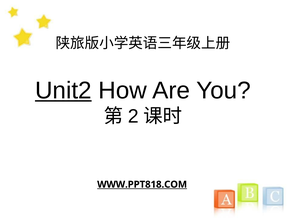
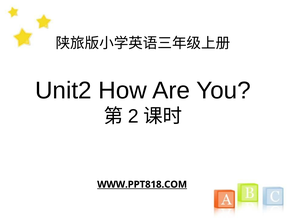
Unit2 underline: present -> none (63, 91)
